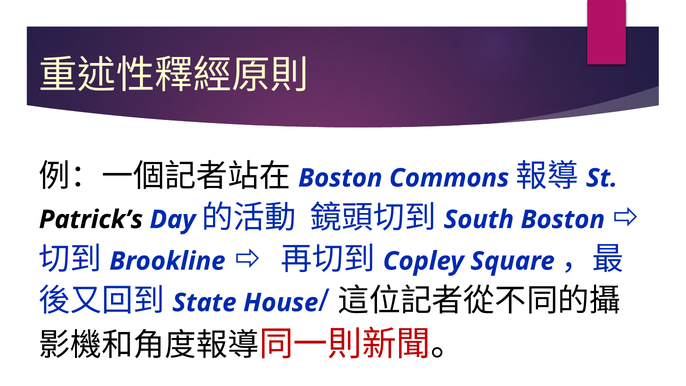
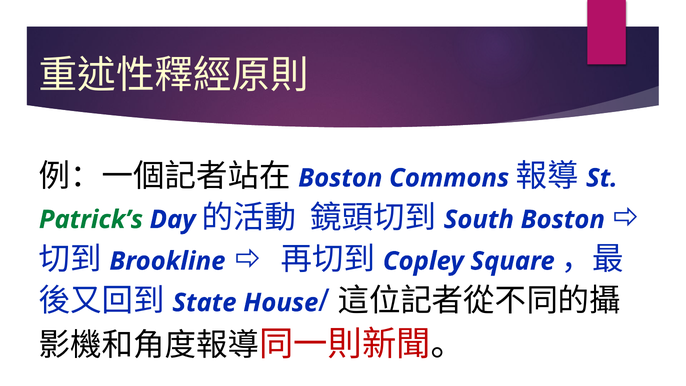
Patrick’s colour: black -> green (91, 220)
